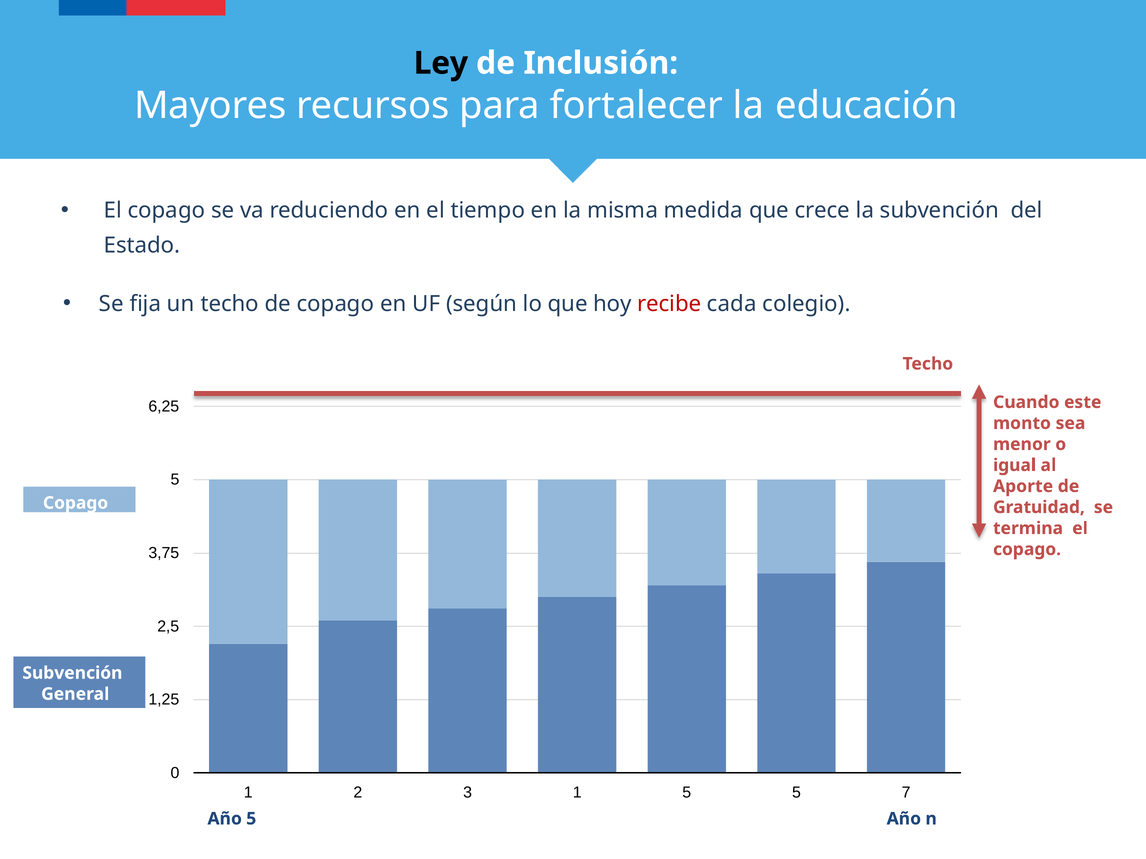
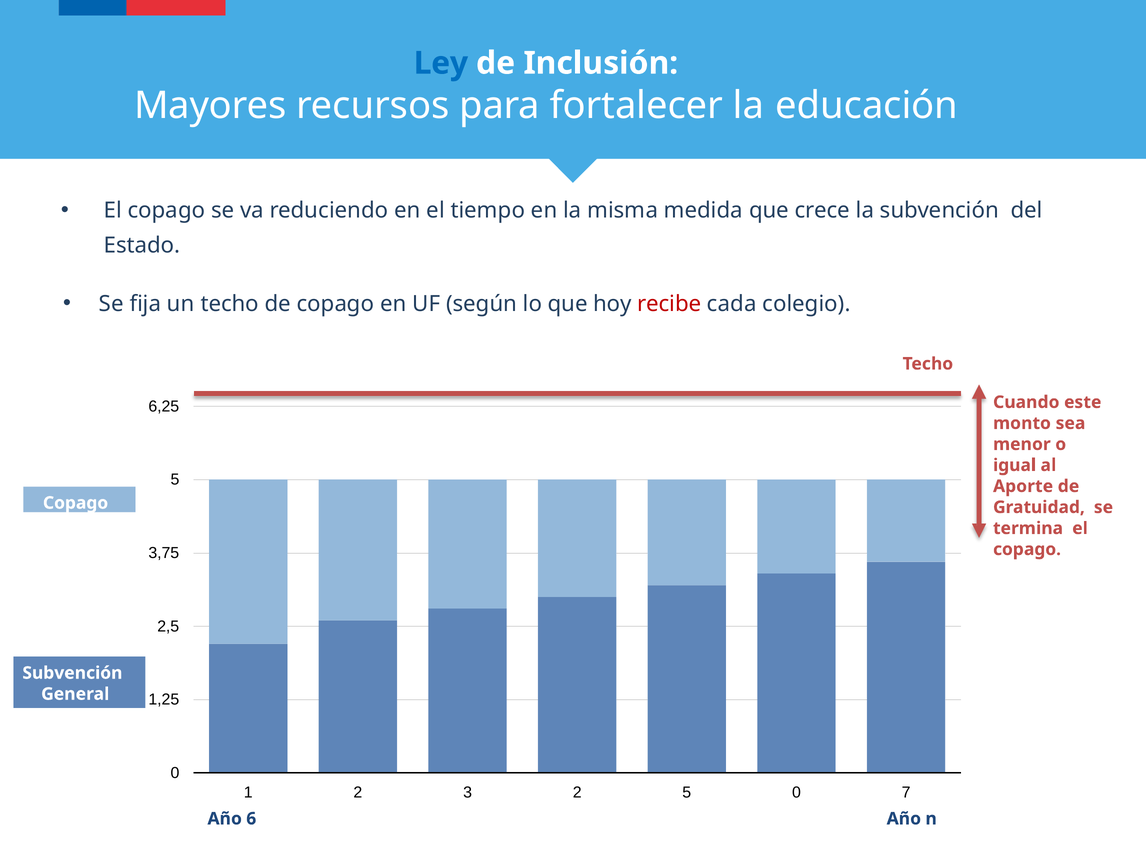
Ley colour: black -> blue (441, 63)
3 1: 1 -> 2 (577, 793)
5 5: 5 -> 0 (796, 793)
Año 5: 5 -> 6 (251, 819)
